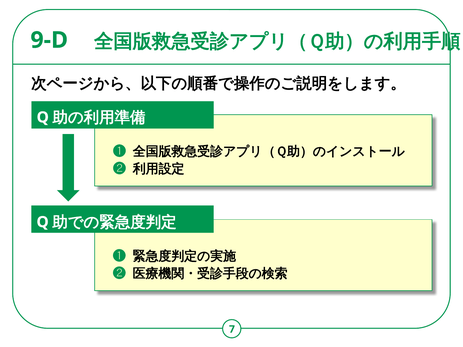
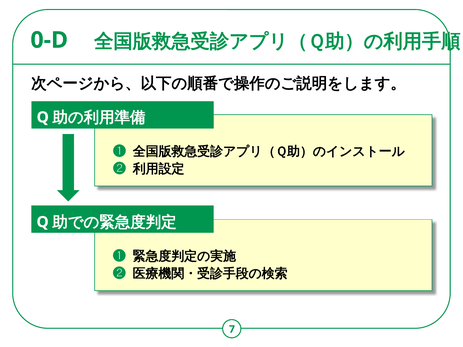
9-D: 9-D -> 0-D (49, 40)
